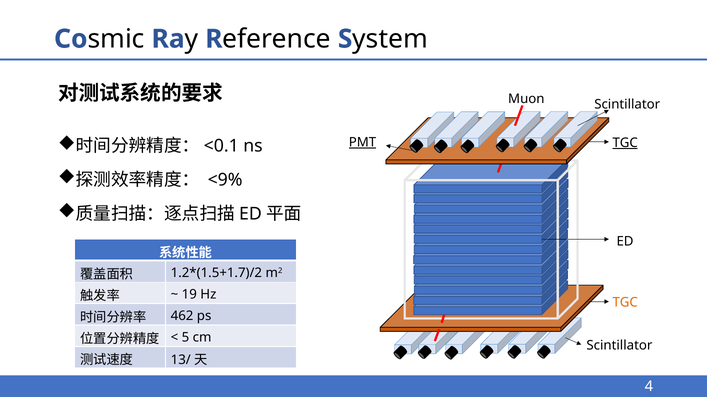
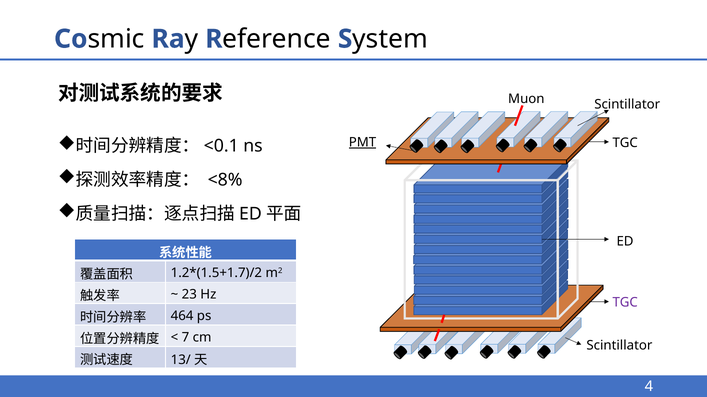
TGC underline: present -> none (625, 143)
<9%: <9% -> <8% (225, 180)
19: 19 -> 23 (189, 295)
TGC colour: orange -> purple (625, 303)
462: 462 -> 464 (182, 316)
5: 5 -> 7 (185, 338)
